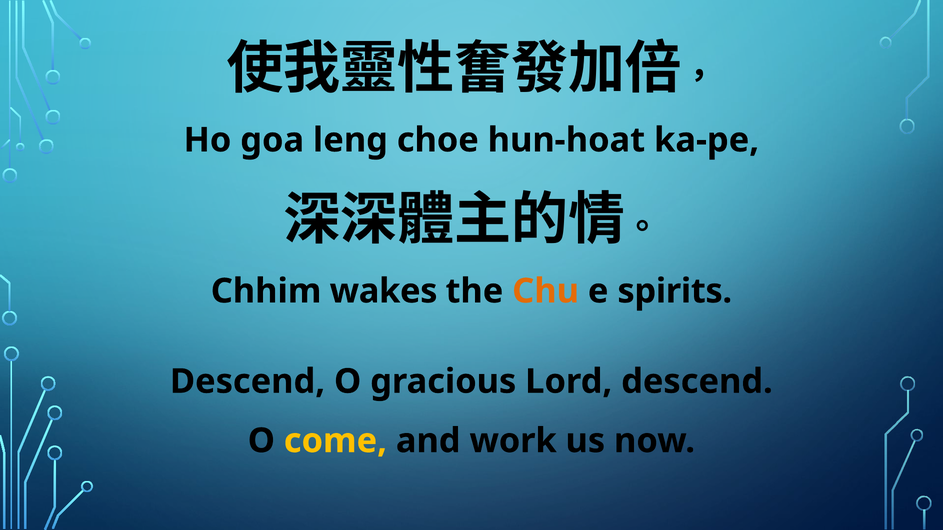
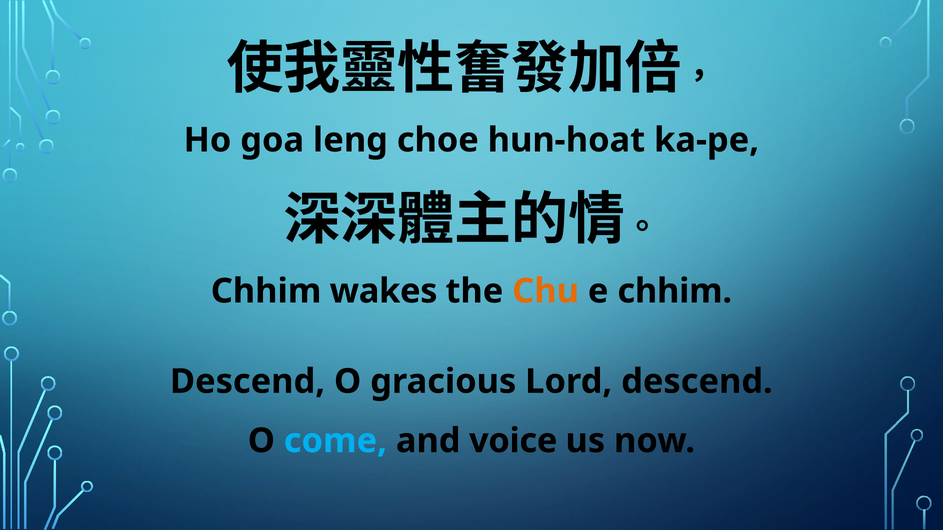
e spirits: spirits -> chhim (675, 291)
come colour: yellow -> light blue (335, 441)
work: work -> voice (513, 441)
